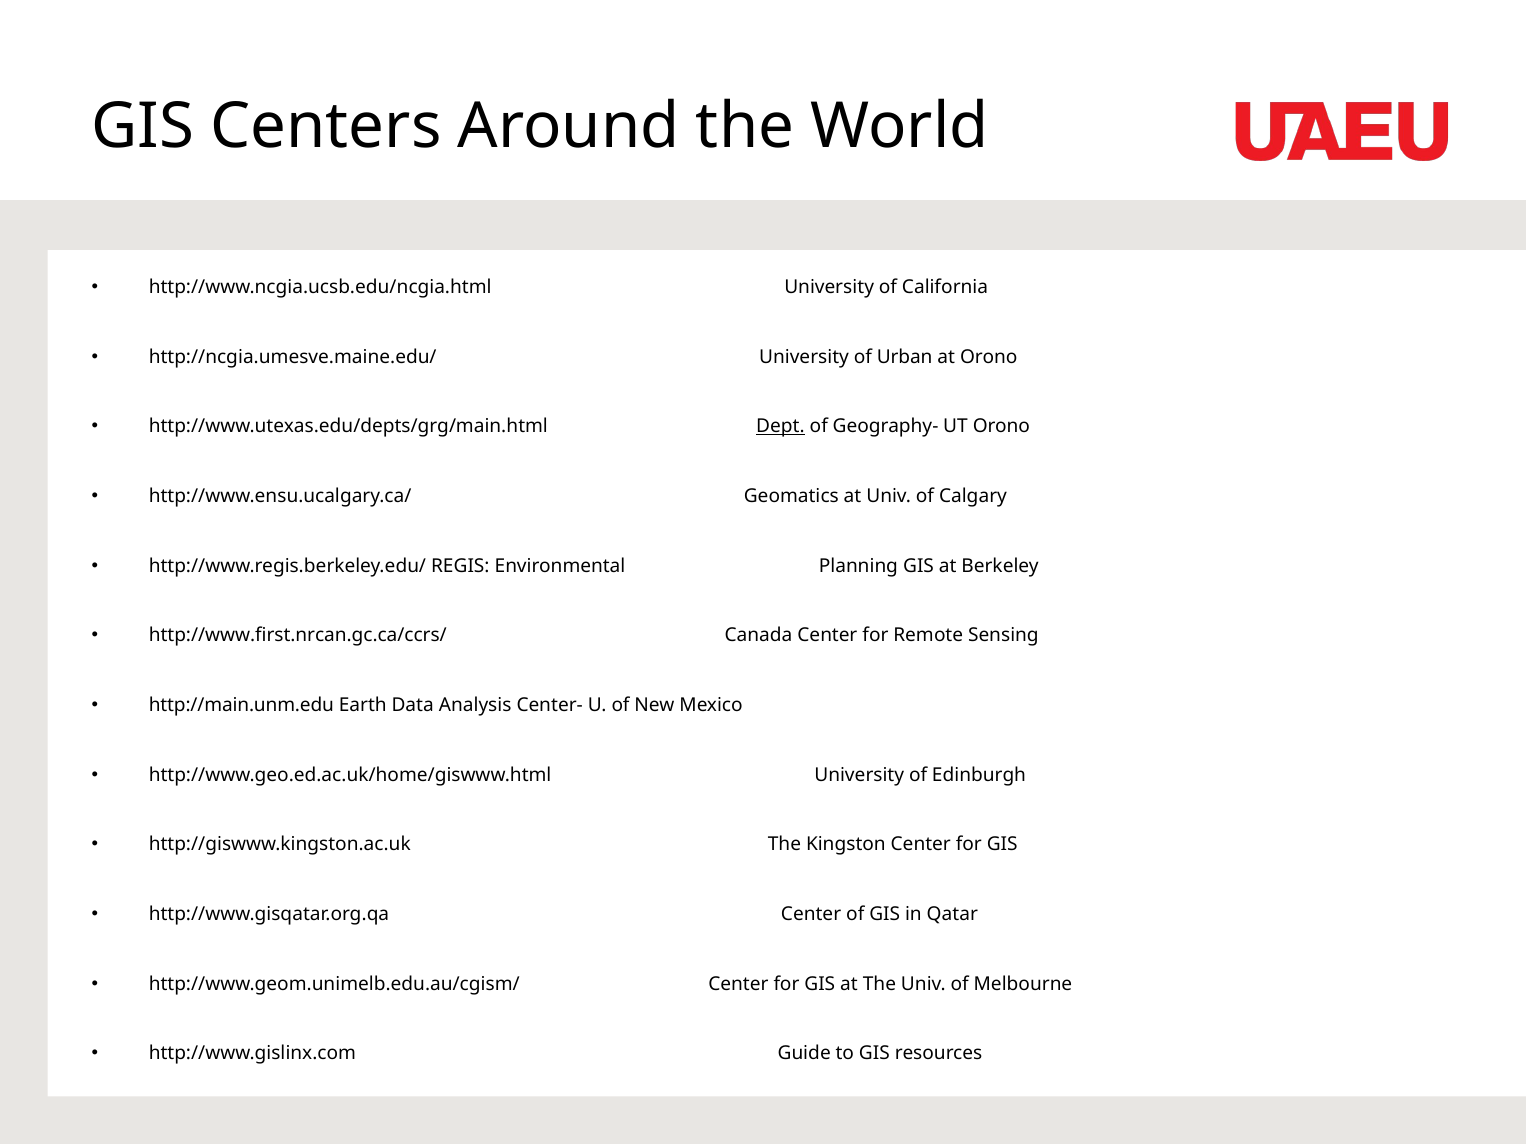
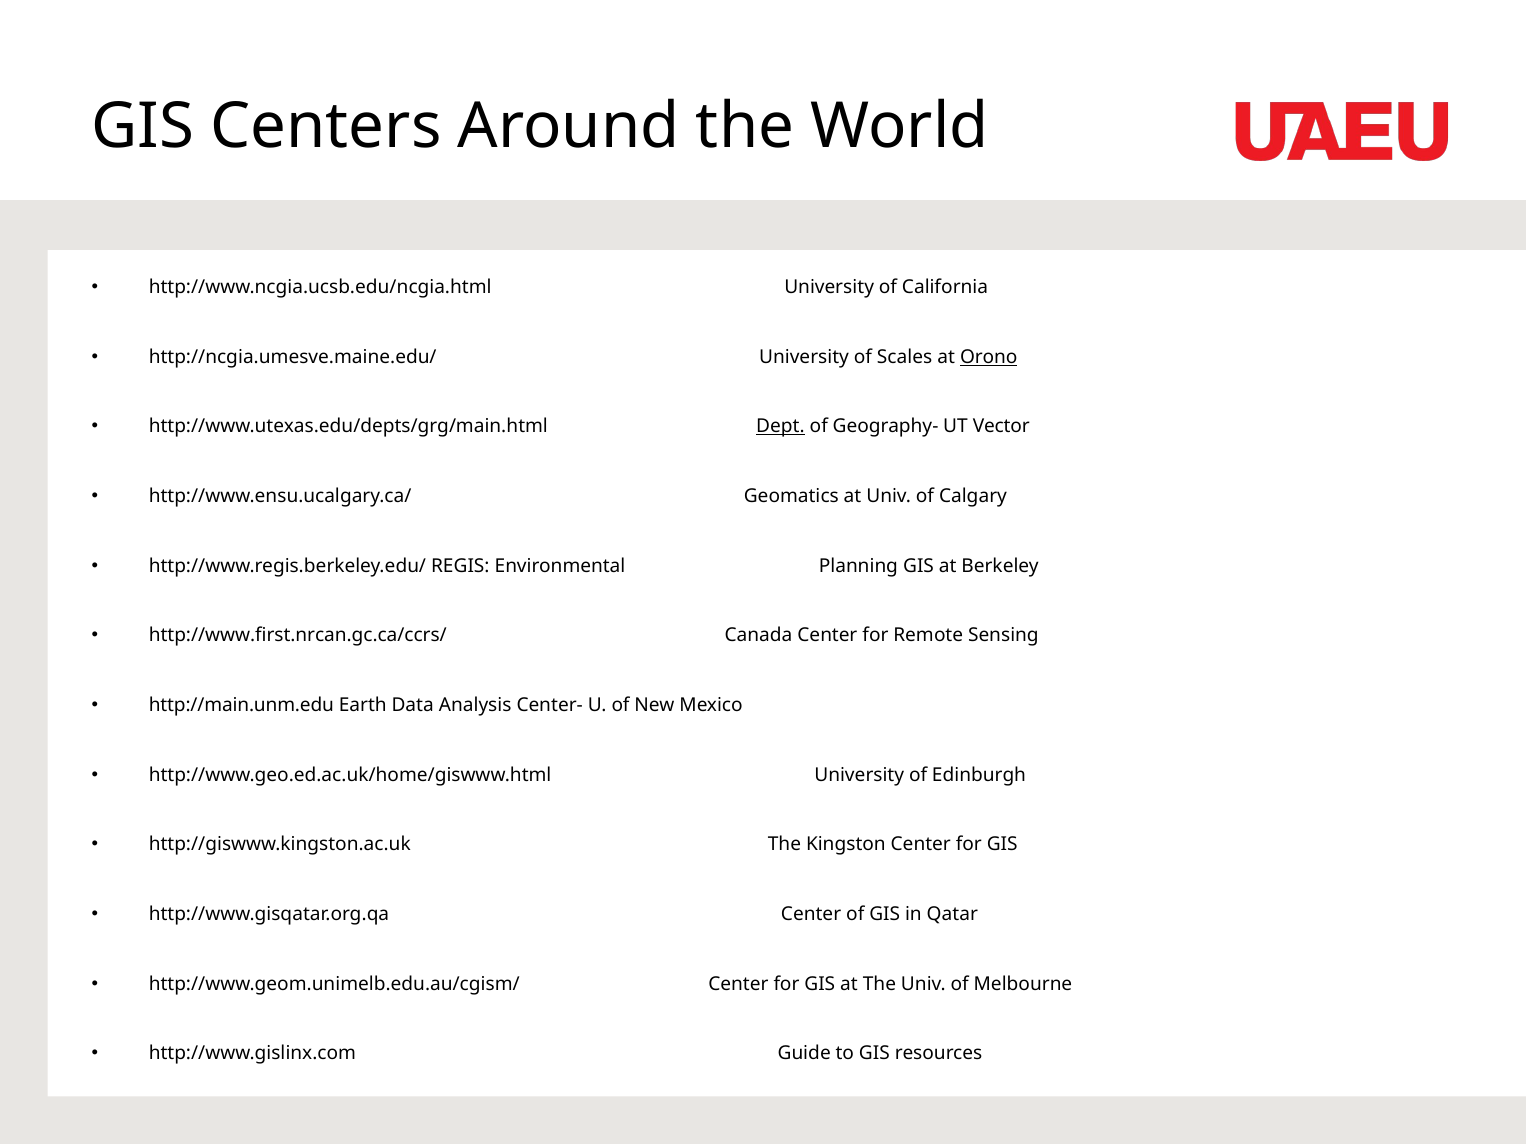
Urban: Urban -> Scales (905, 357)
Orono underline: none -> present (989, 357)
UT Orono: Orono -> Vector (1001, 427)
